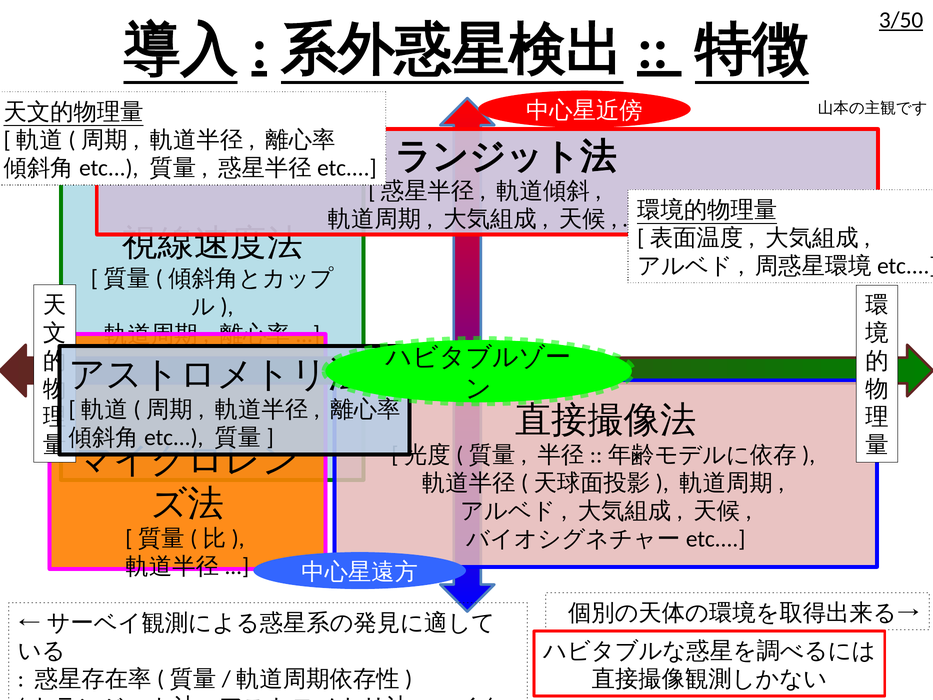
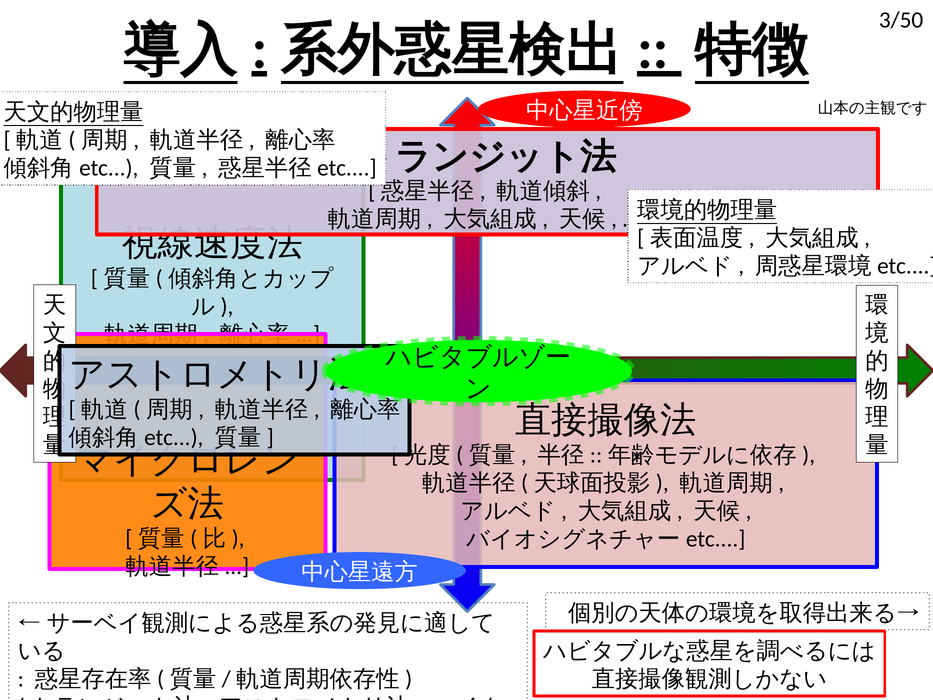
3/50 underline: present -> none (901, 20)
